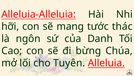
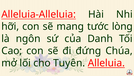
thác: thác -> lòng (122, 26)
bừng: bừng -> đứng (88, 50)
